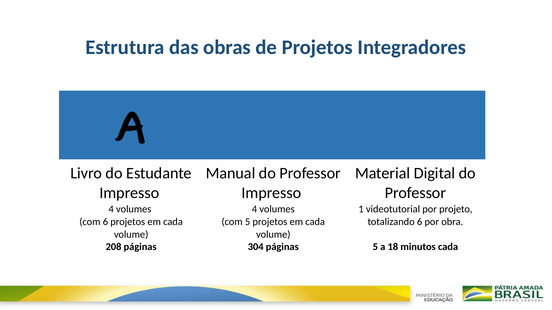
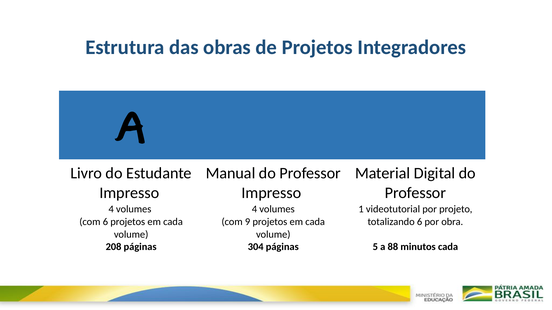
com 5: 5 -> 9 (248, 222)
18: 18 -> 88 (393, 247)
